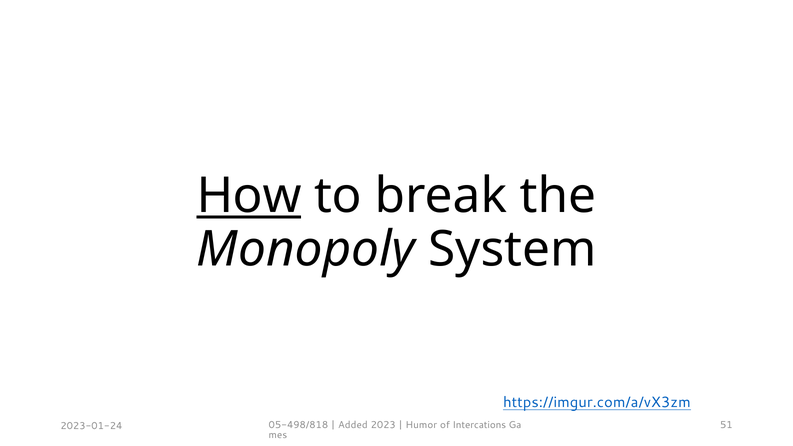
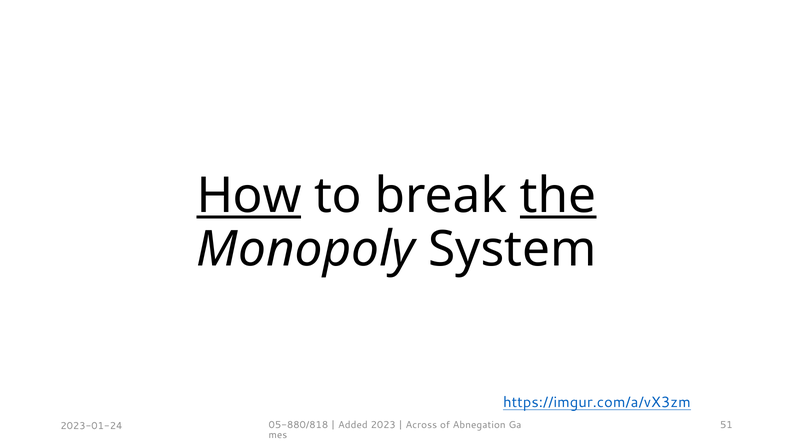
the underline: none -> present (558, 196)
05-498/818: 05-498/818 -> 05-880/818 (298, 425)
Humor: Humor -> Across (421, 425)
Intercations: Intercations -> Abnegation (479, 425)
